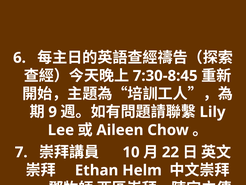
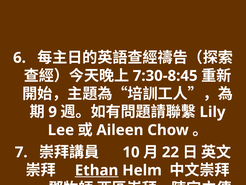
Ethan underline: none -> present (97, 170)
